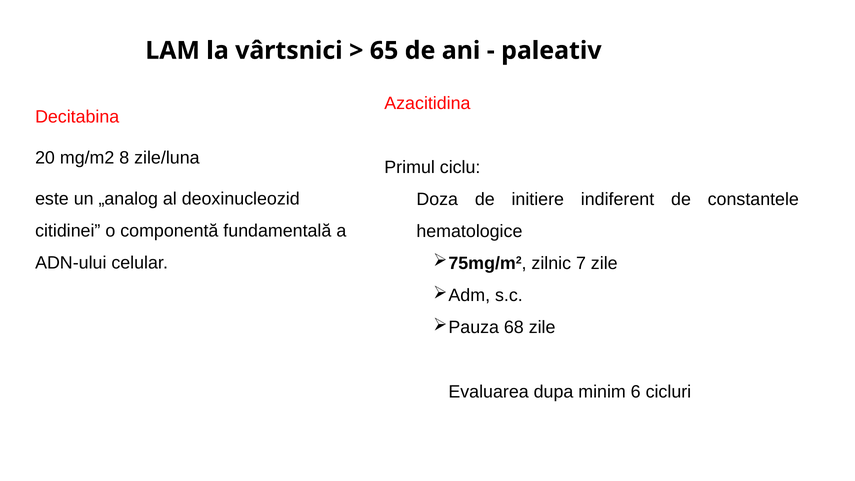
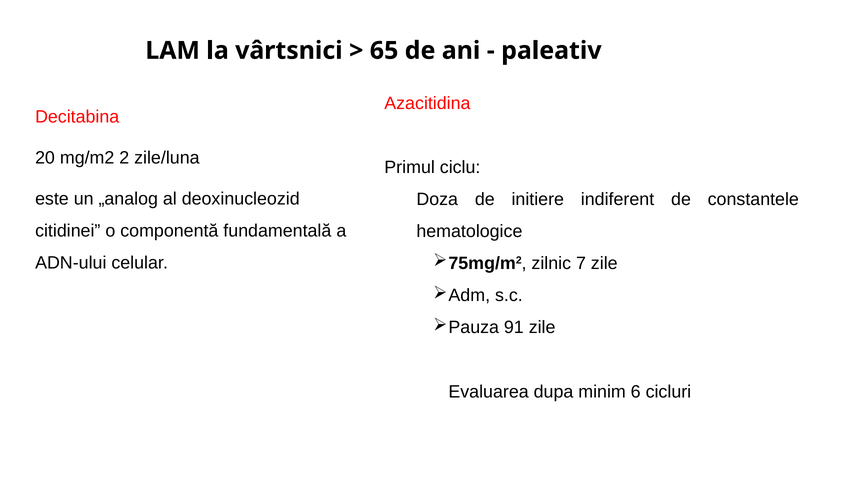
8: 8 -> 2 (124, 158)
68: 68 -> 91 (514, 328)
